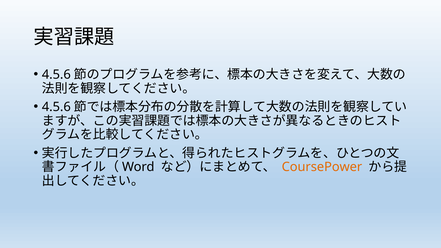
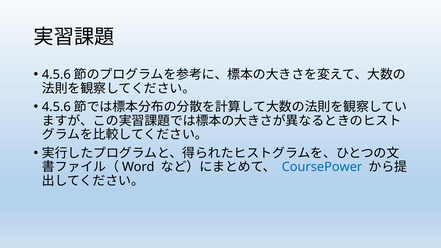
CoursePower colour: orange -> blue (322, 167)
